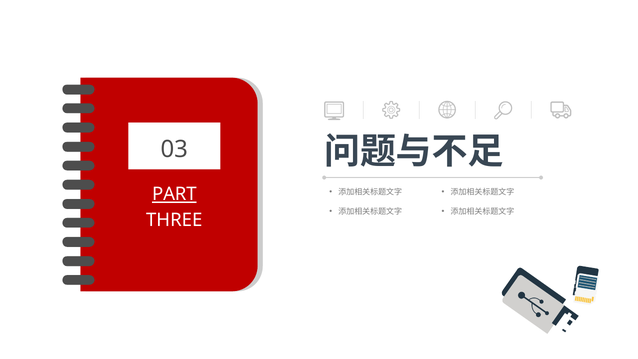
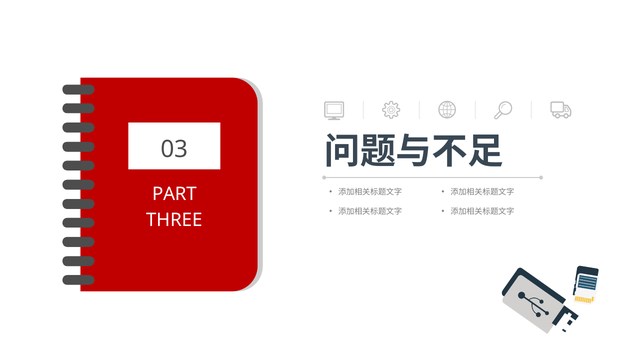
PART underline: present -> none (174, 194)
